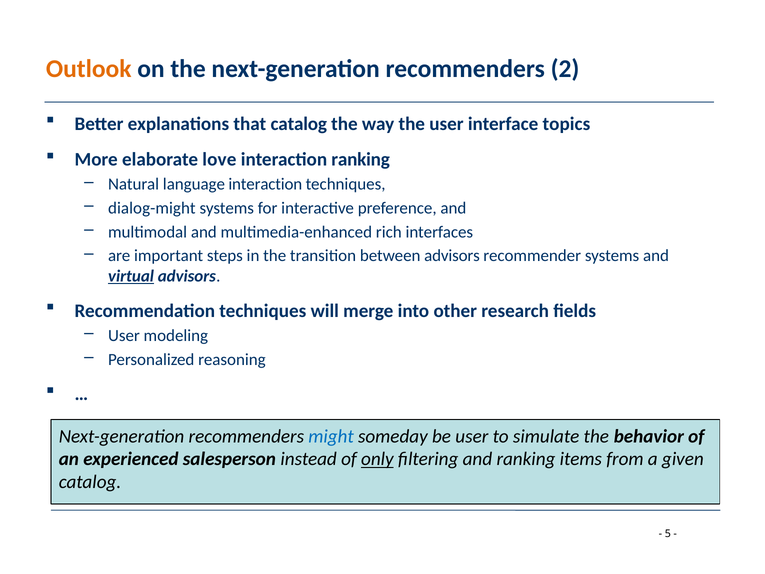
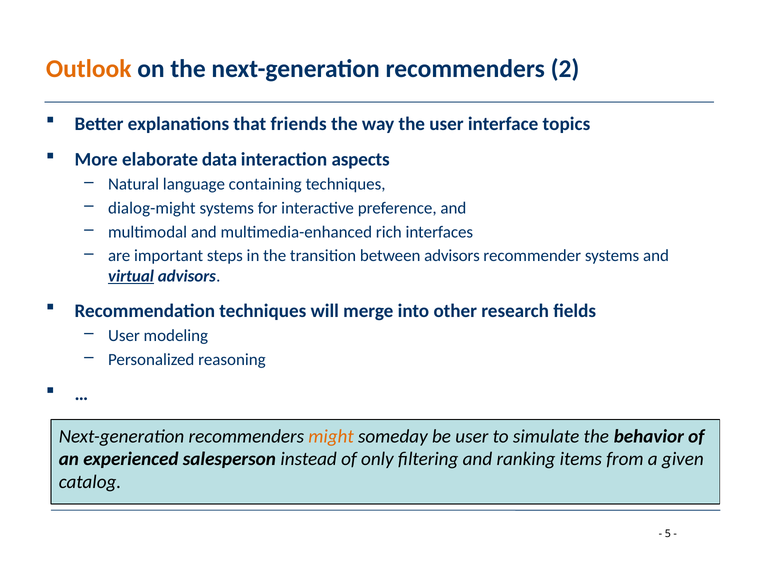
that catalog: catalog -> friends (299, 124)
love: love -> data (220, 159)
interaction ranking: ranking -> aspects (361, 159)
language interaction: interaction -> containing (265, 184)
might colour: blue -> orange (331, 436)
only underline: present -> none (377, 459)
